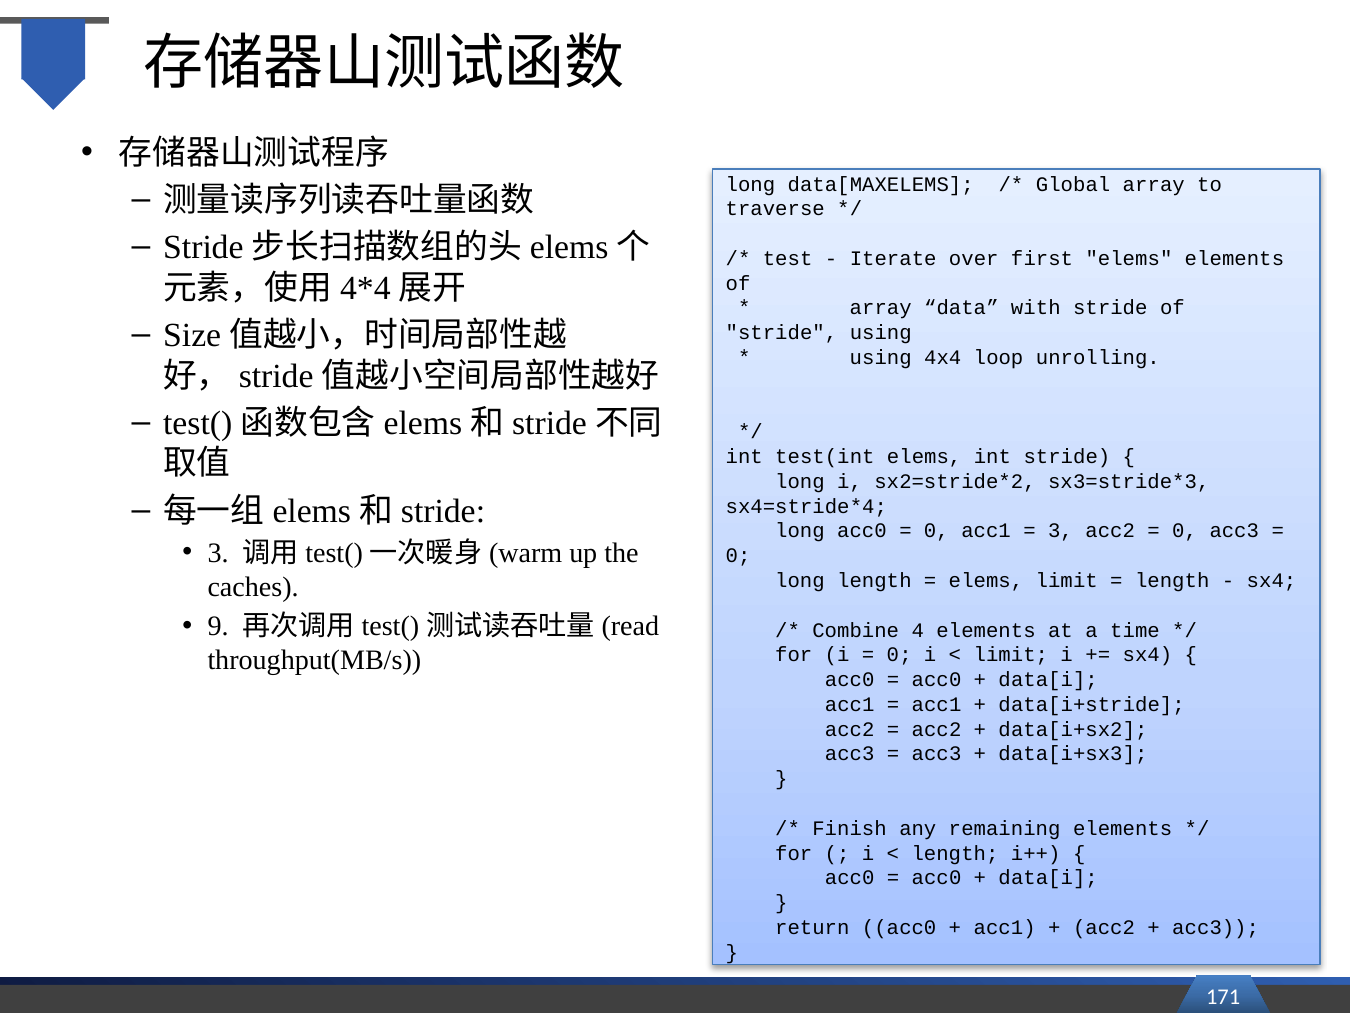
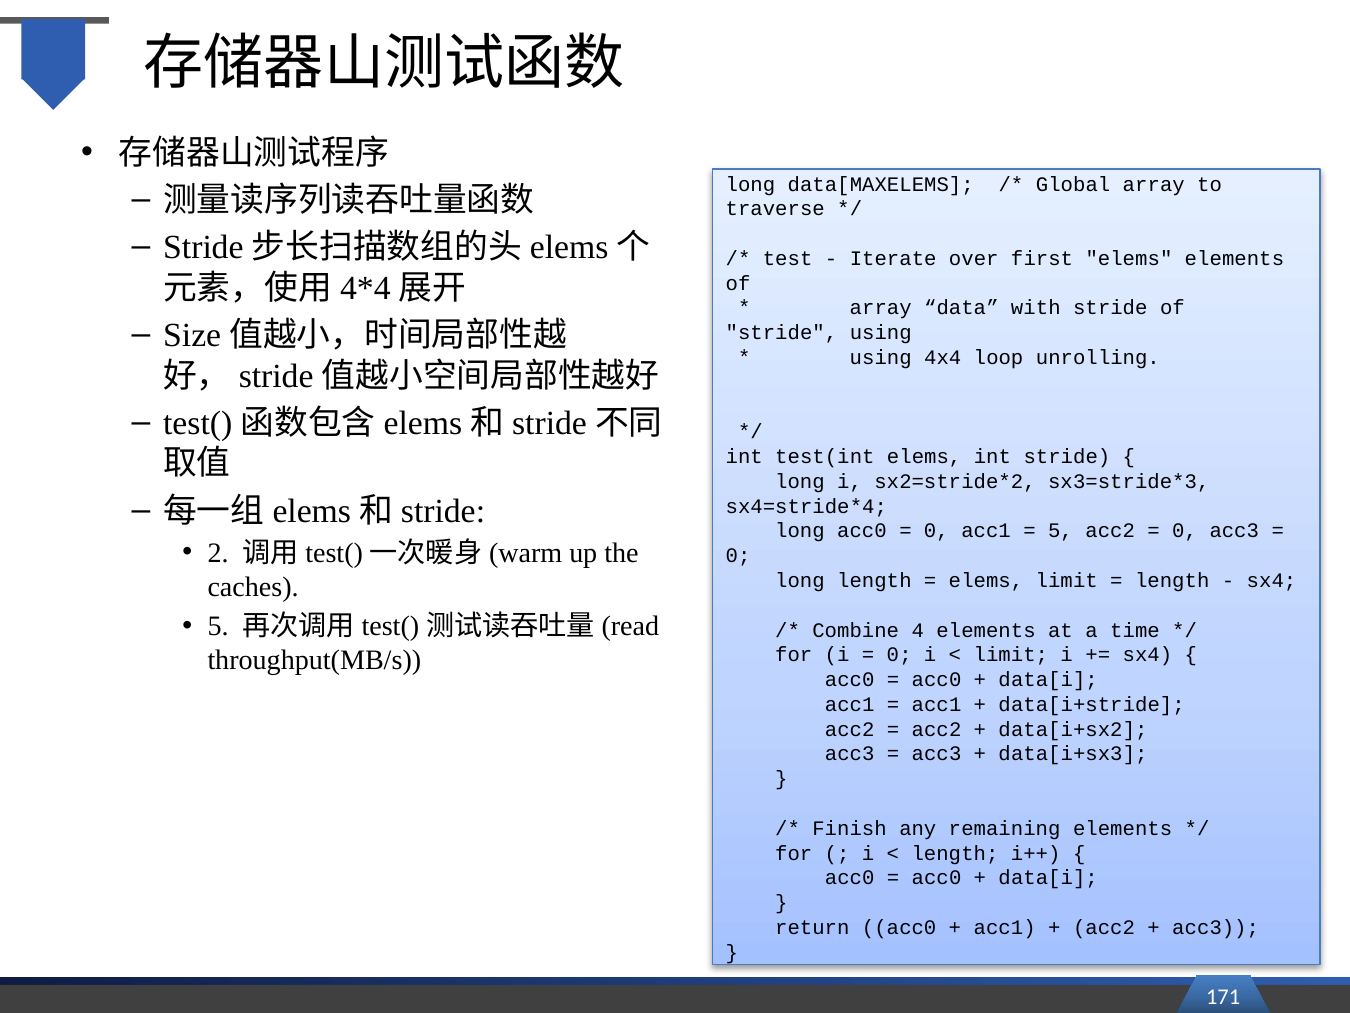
3: 3 -> 5 (1060, 531)
3: 3 -> 2 (218, 553)
9: 9 -> 5 (218, 626)
